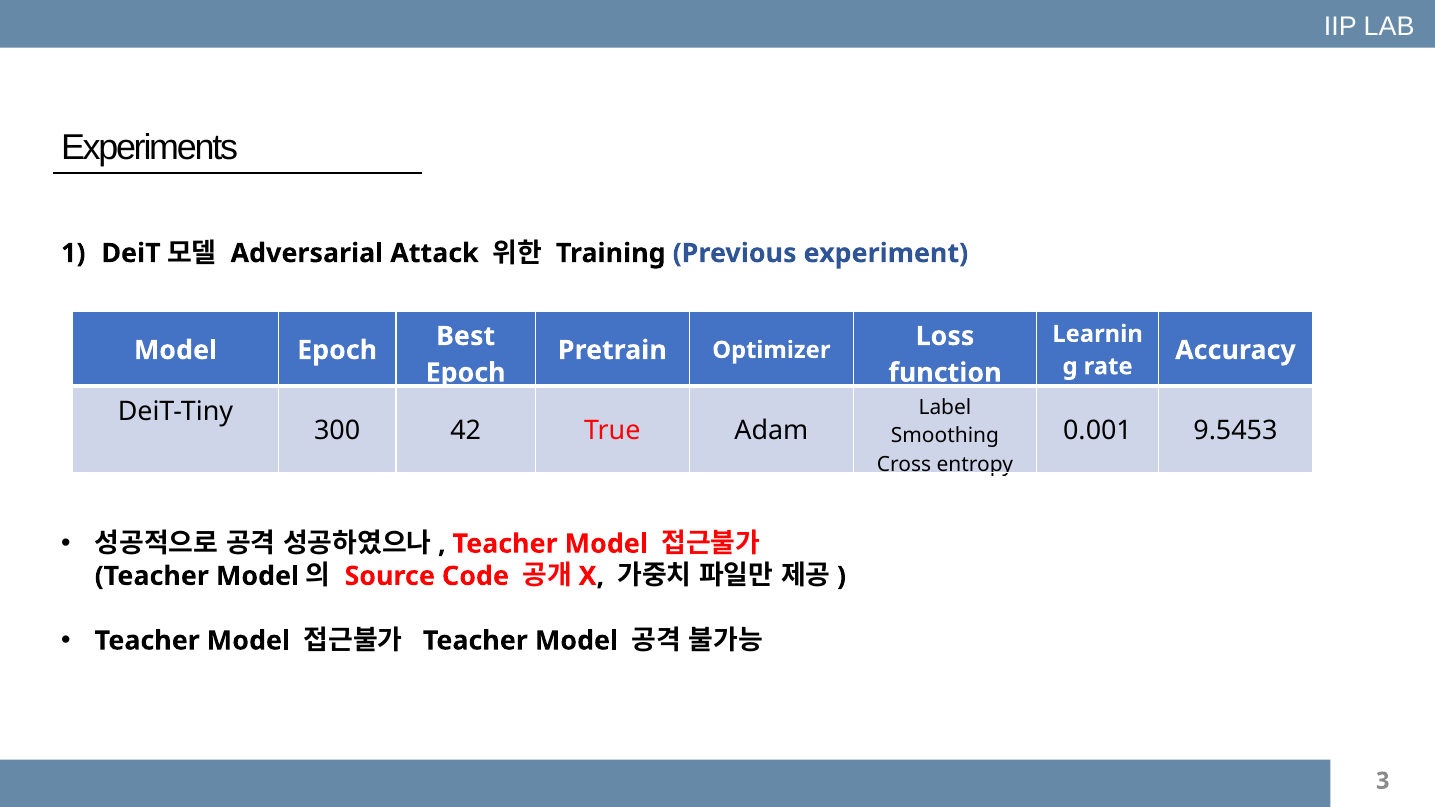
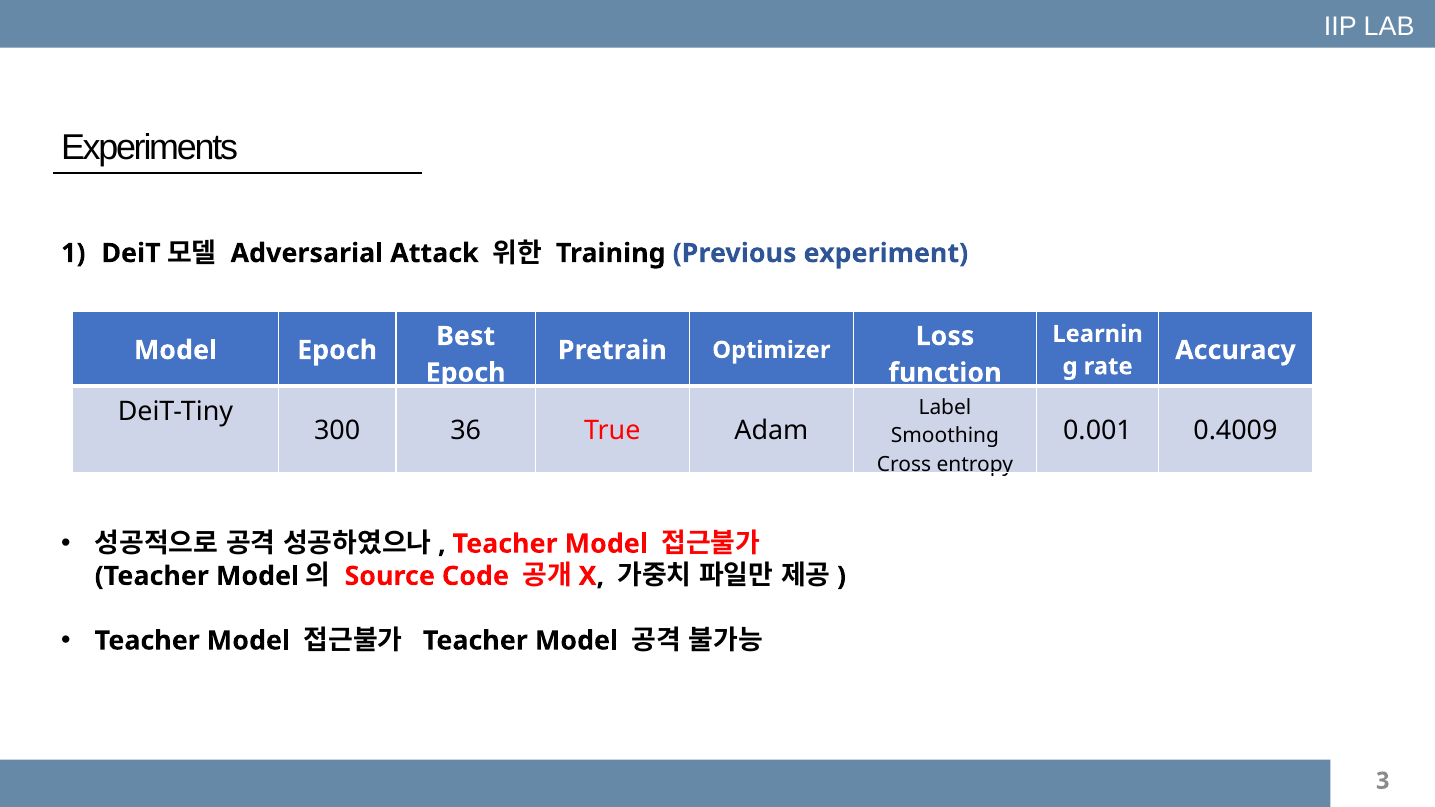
42: 42 -> 36 (466, 431)
9.5453: 9.5453 -> 0.4009 (1235, 431)
